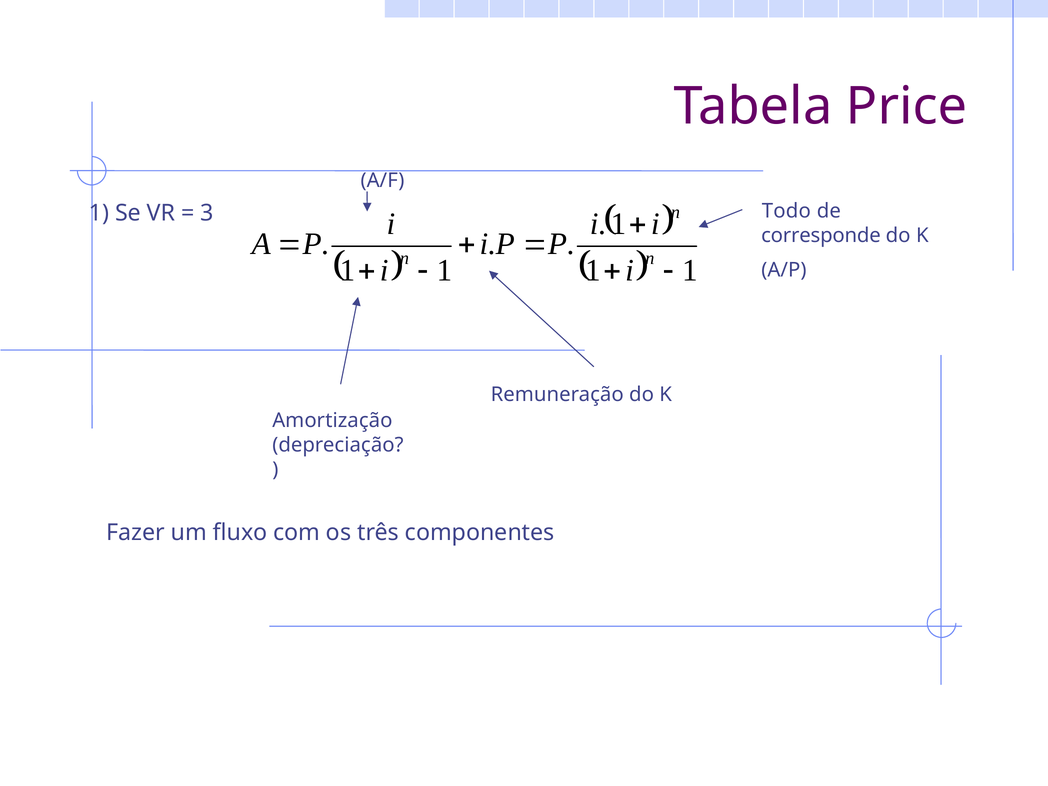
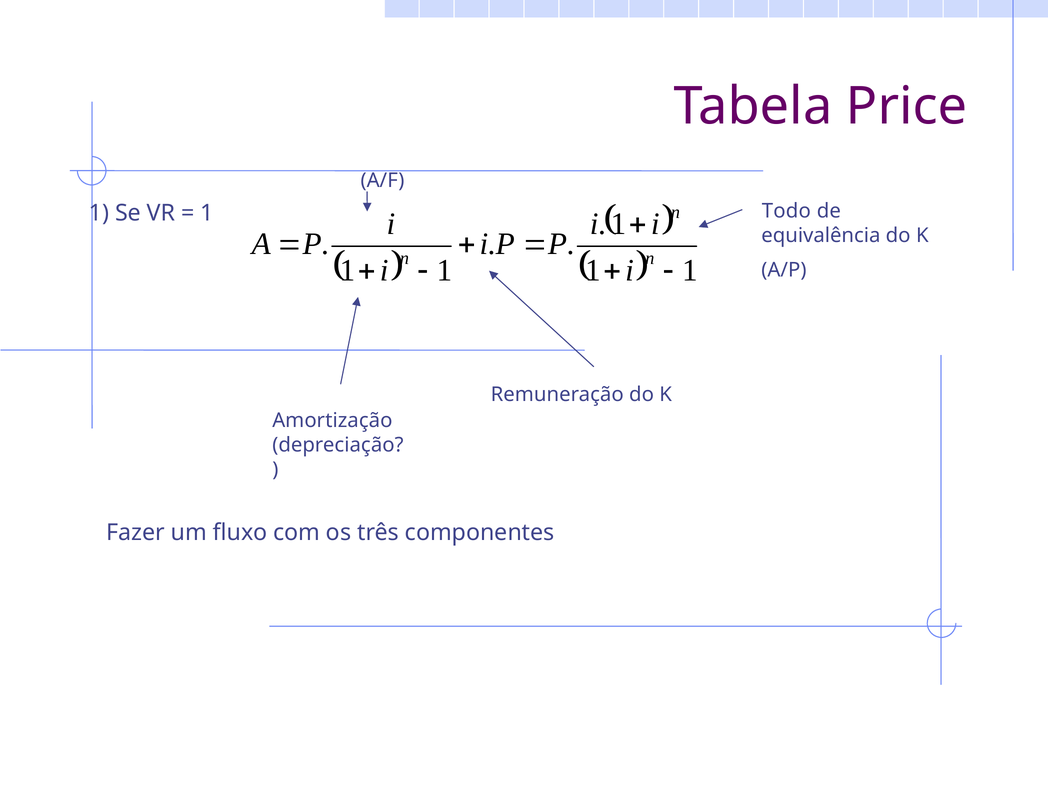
3: 3 -> 1 (207, 213)
corresponde: corresponde -> equivalência (821, 235)
